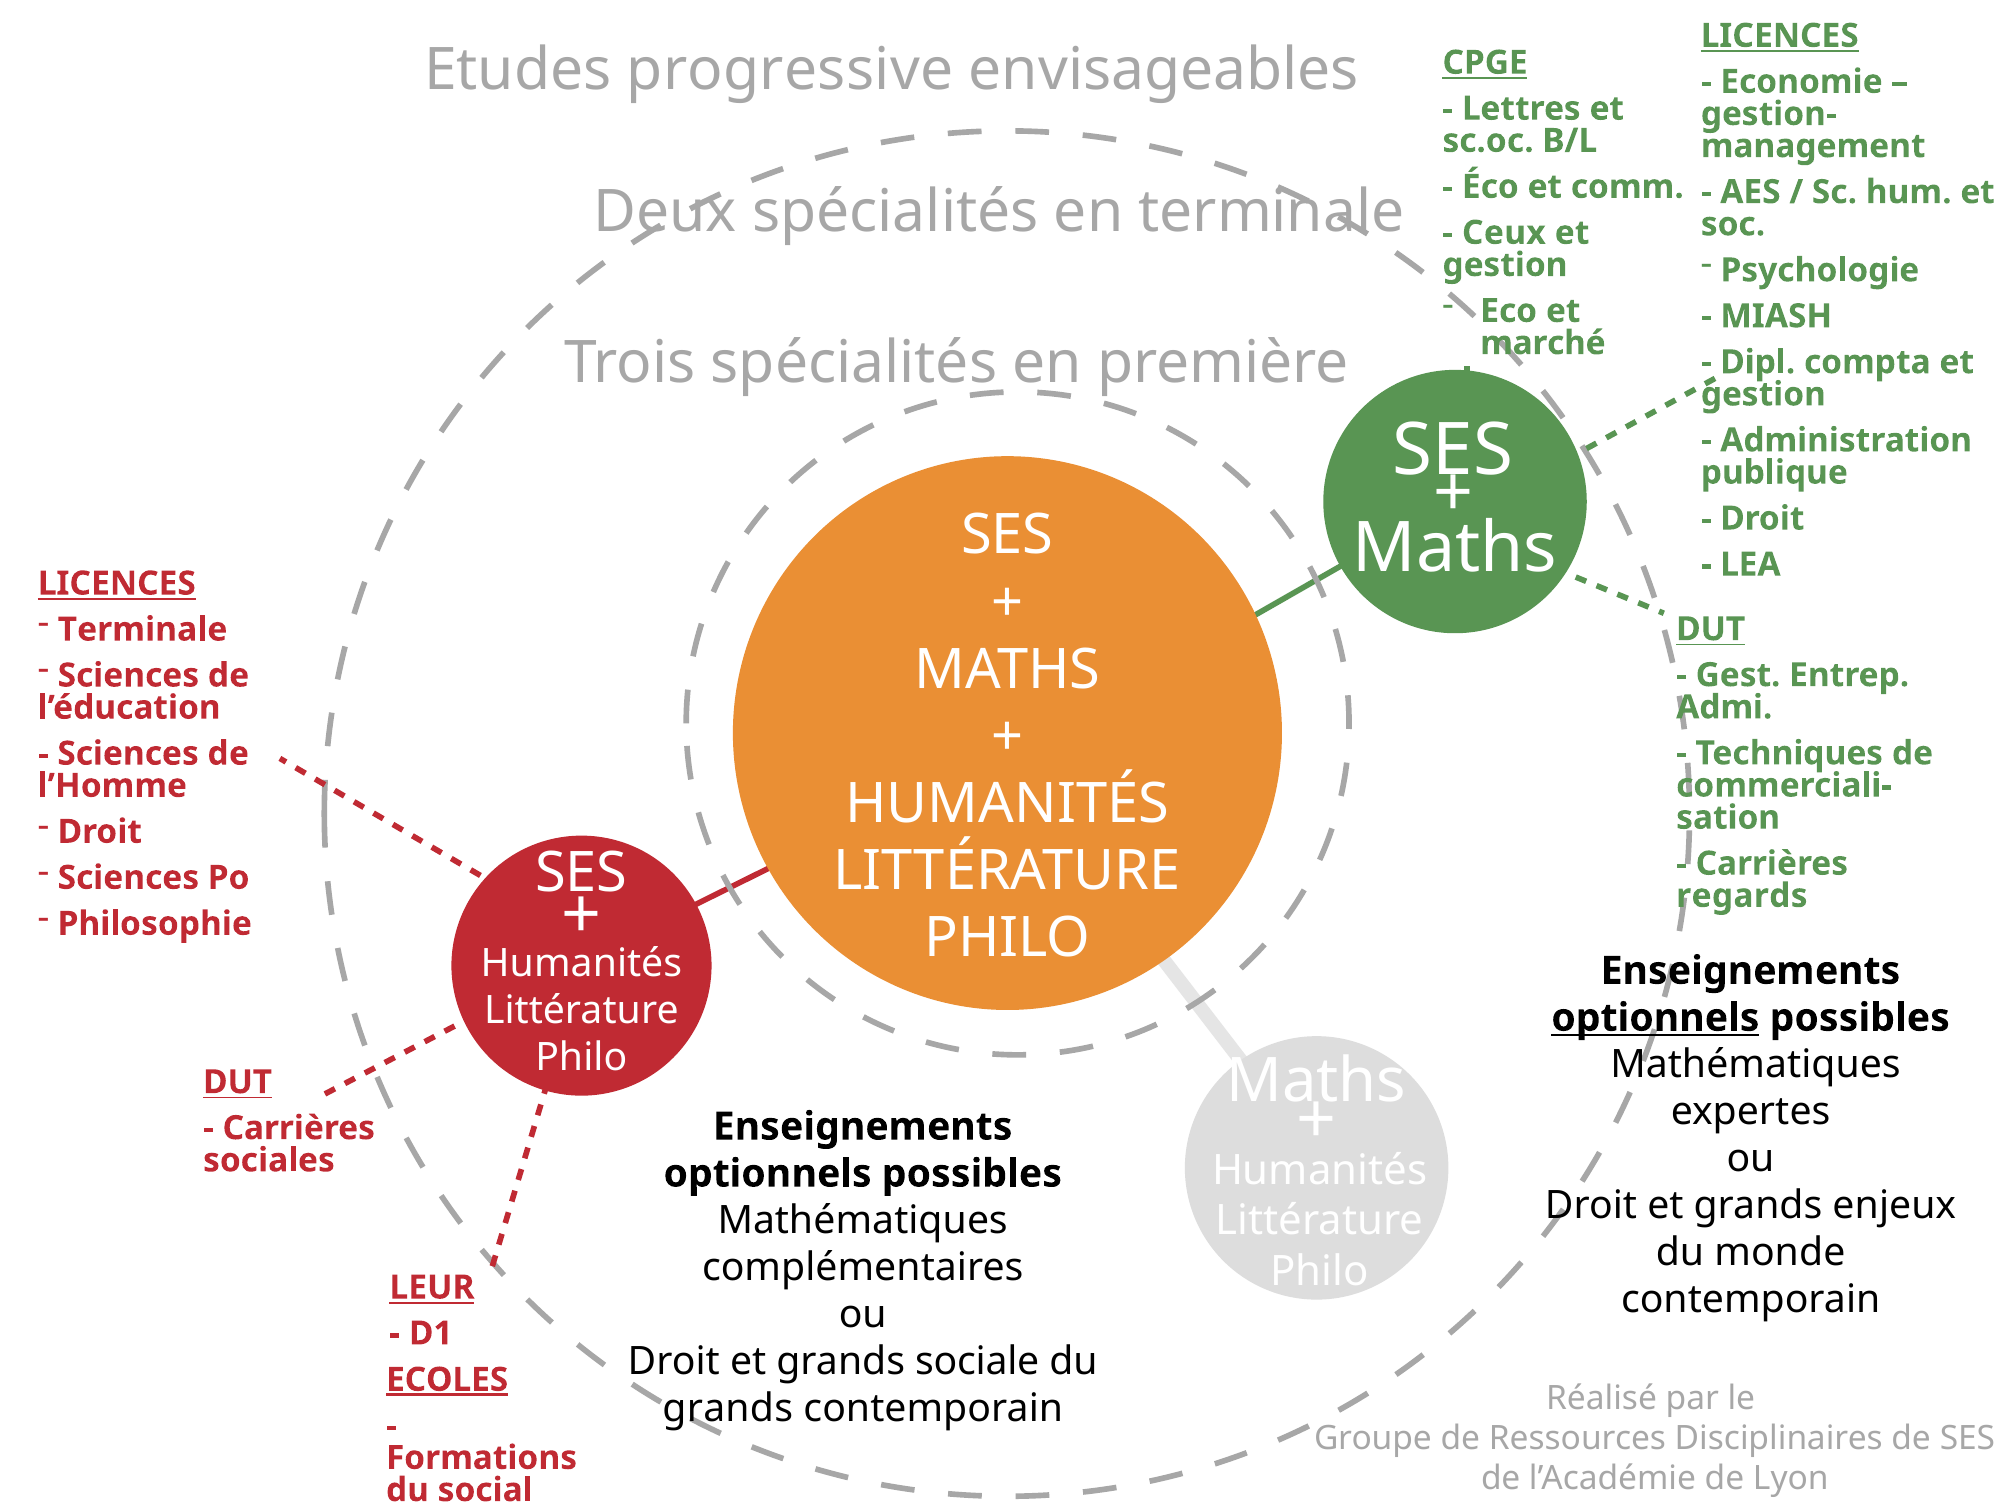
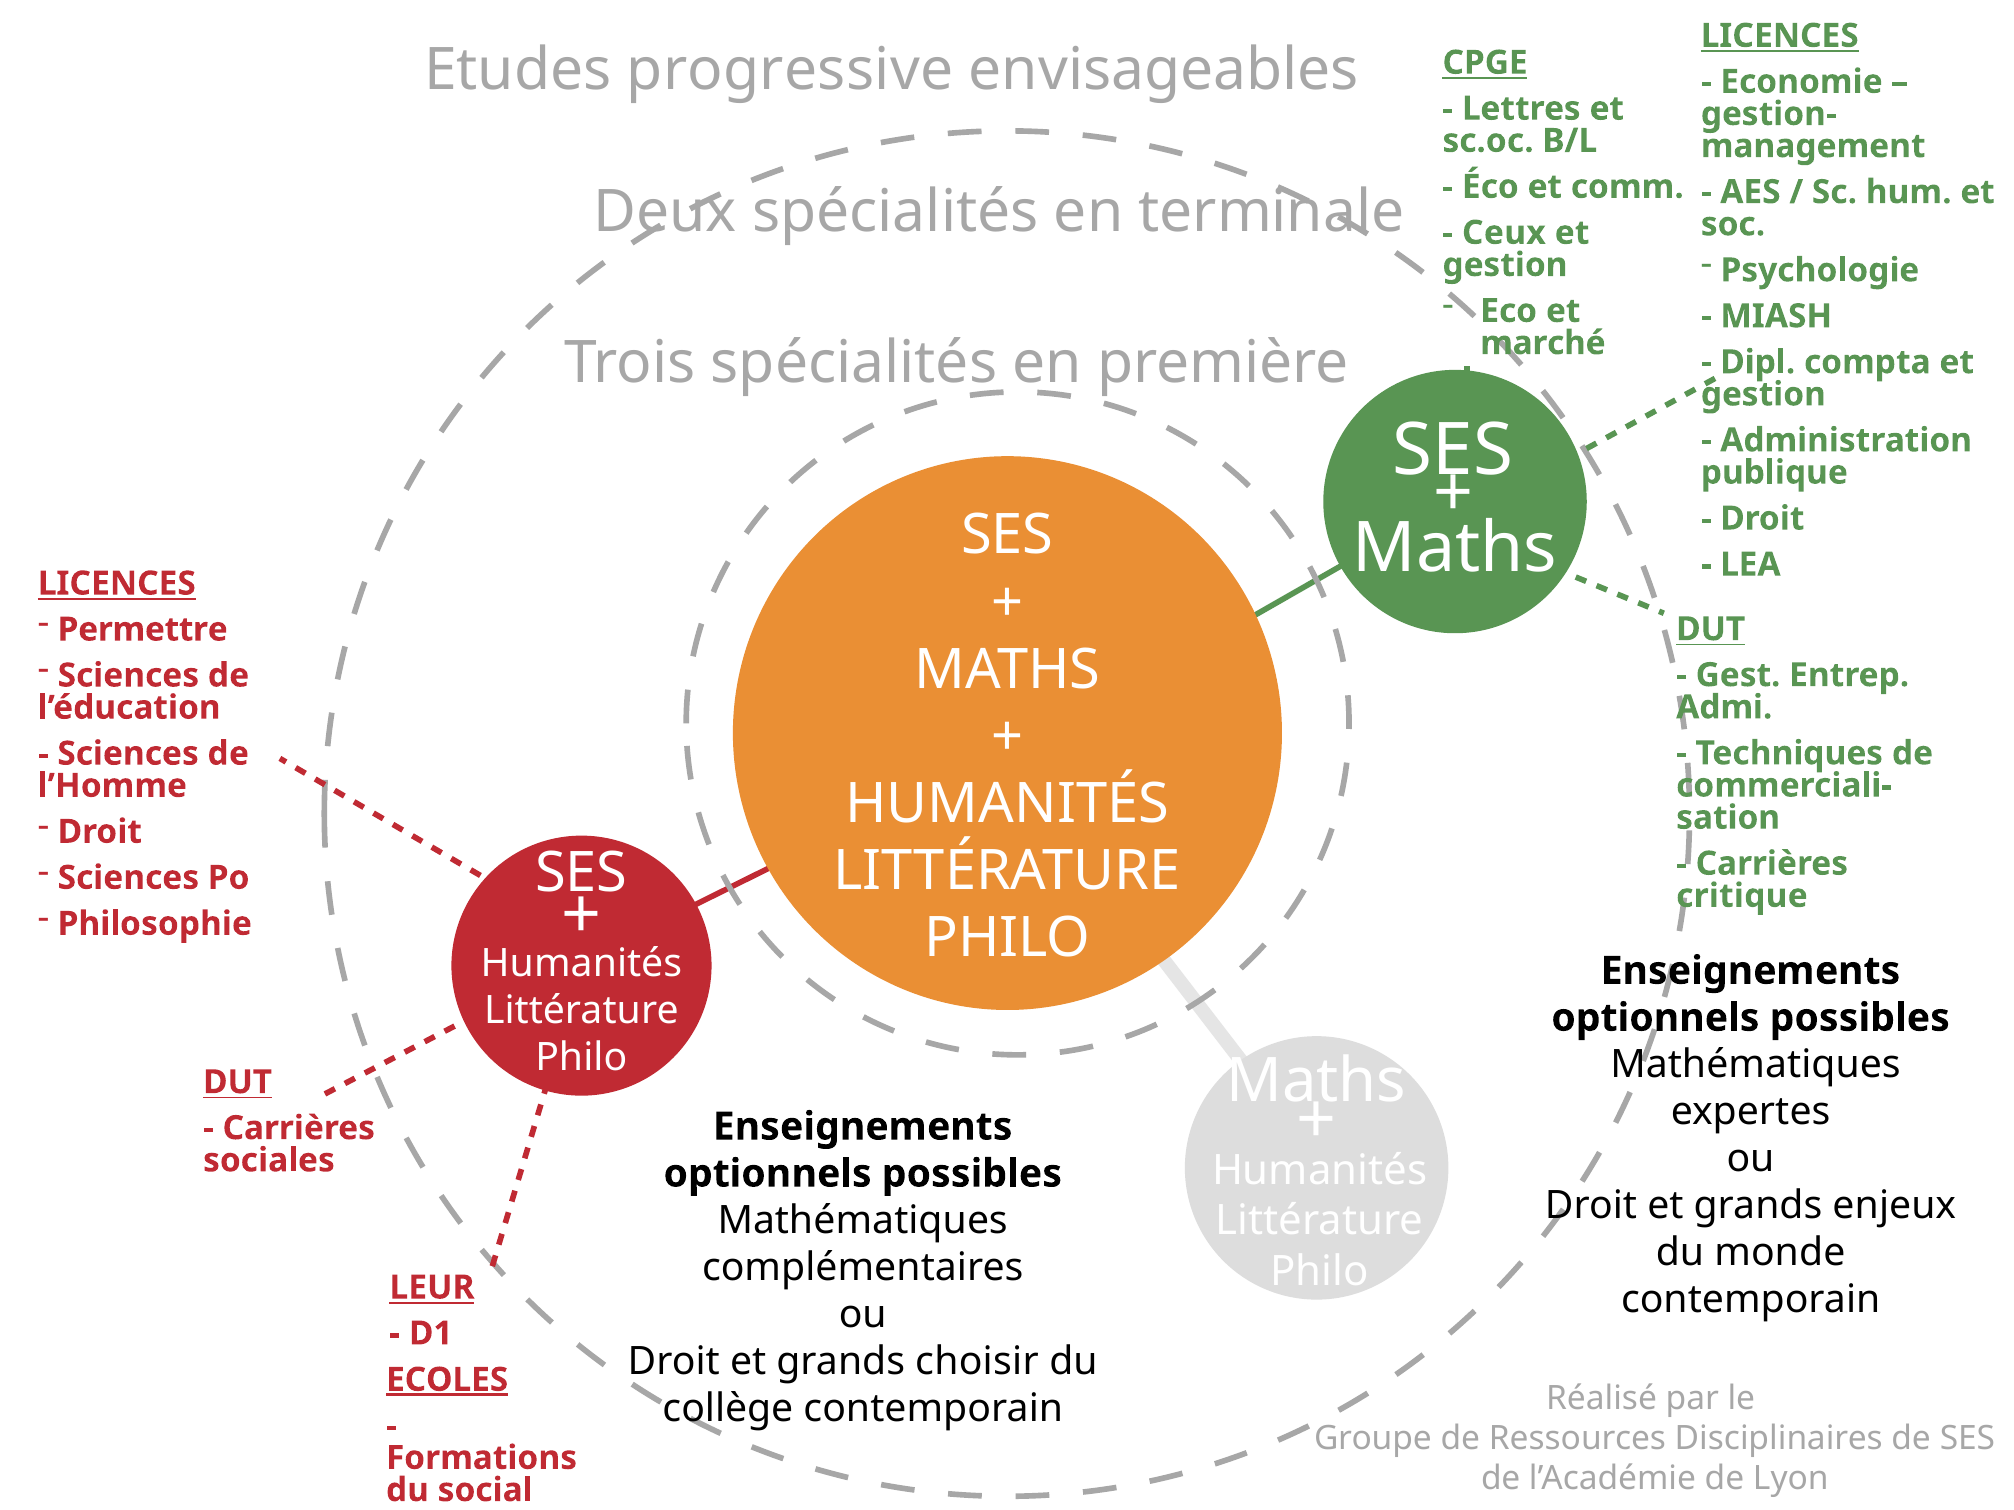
Terminale: Terminale -> Permettre (143, 630)
regards: regards -> critique (1742, 896)
optionnels underline: present -> none (1655, 1018)
sociale: sociale -> choisir (977, 1362)
grands: grands -> collège (728, 1409)
